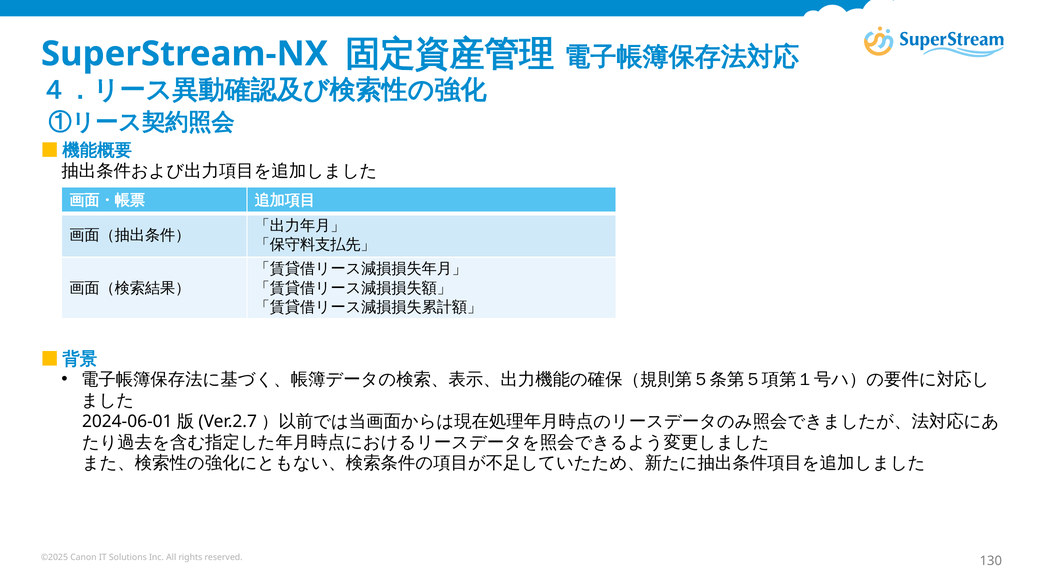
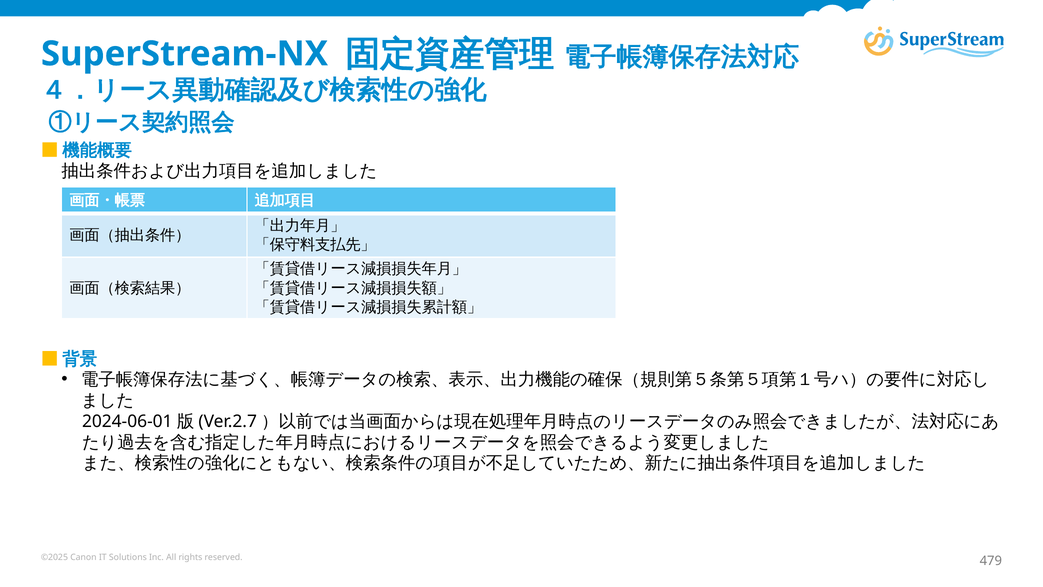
130: 130 -> 479 (991, 561)
